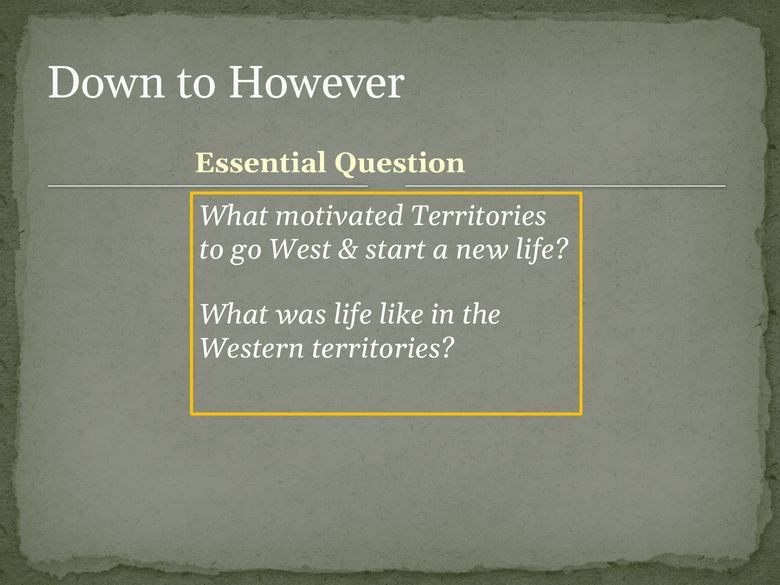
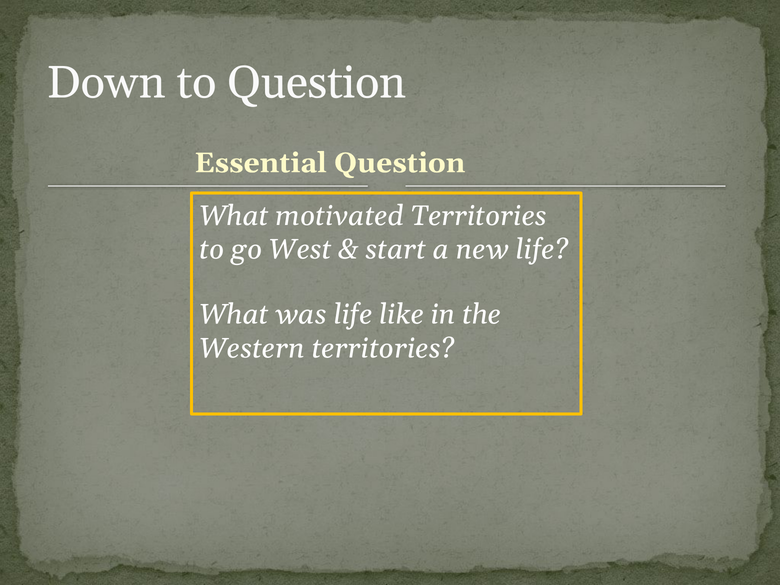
to However: However -> Question (317, 83)
